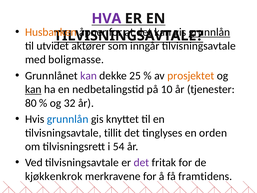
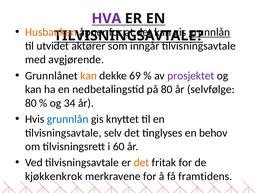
boligmasse: boligmasse -> avgjørende (76, 60)
kan colour: purple -> orange (89, 76)
25: 25 -> 69 (135, 76)
prosjektet colour: orange -> purple (191, 76)
kan underline: present -> none (33, 89)
på 10: 10 -> 80 (167, 89)
tjenester: tjenester -> selvfølge (211, 89)
32: 32 -> 34 (70, 103)
tillit: tillit -> selv (113, 133)
orden: orden -> behov (213, 133)
54: 54 -> 60 (119, 146)
det colour: purple -> orange (141, 162)
